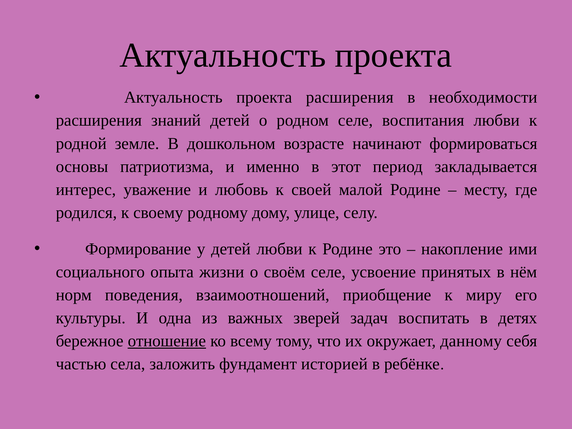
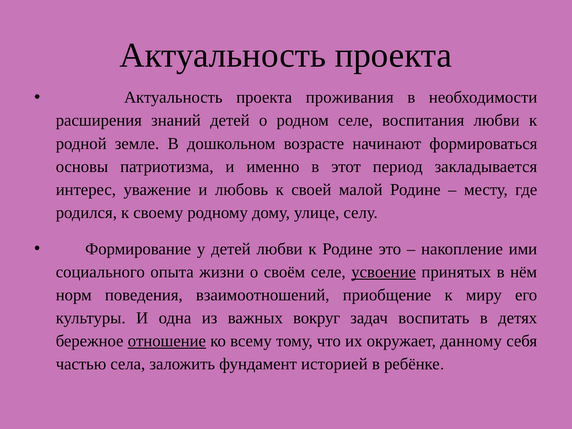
проекта расширения: расширения -> проживания (350, 97)
усвоение underline: none -> present (384, 272)
зверей: зверей -> вокруг (317, 318)
